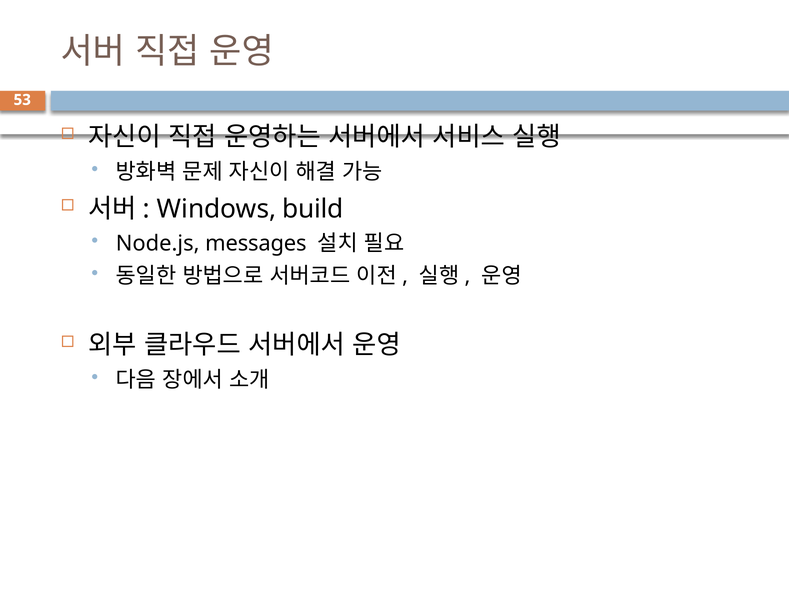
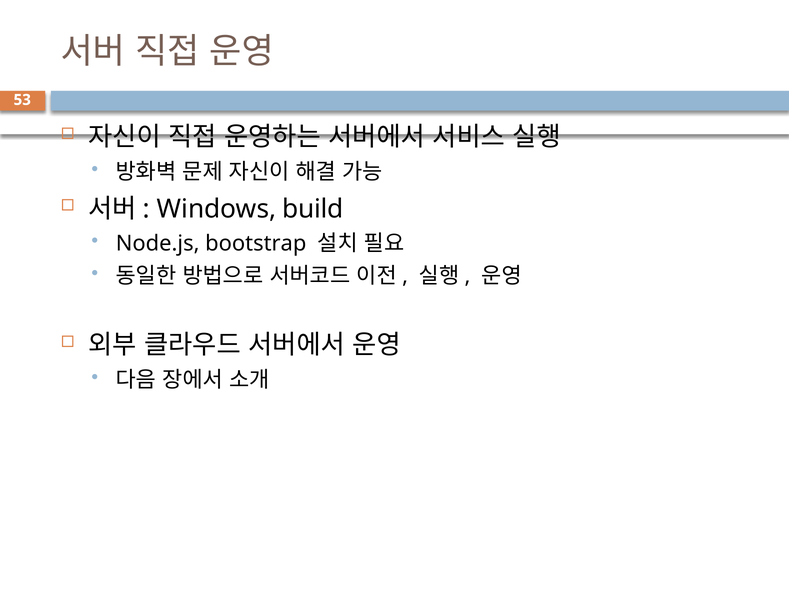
messages: messages -> bootstrap (256, 243)
